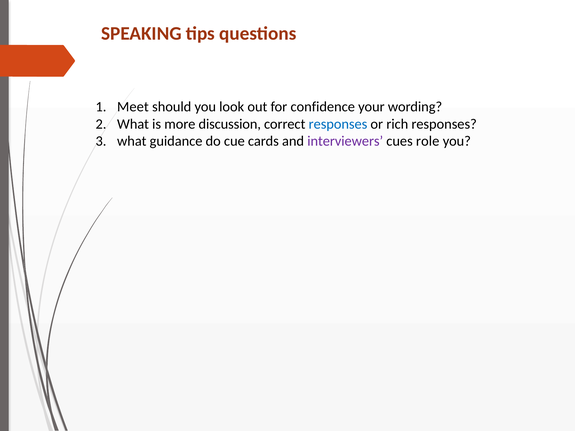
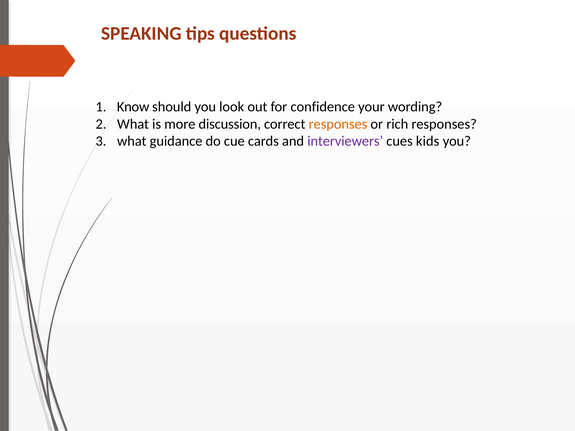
Meet: Meet -> Know (133, 107)
responses colour: blue -> orange (338, 124)
role: role -> kids (428, 141)
